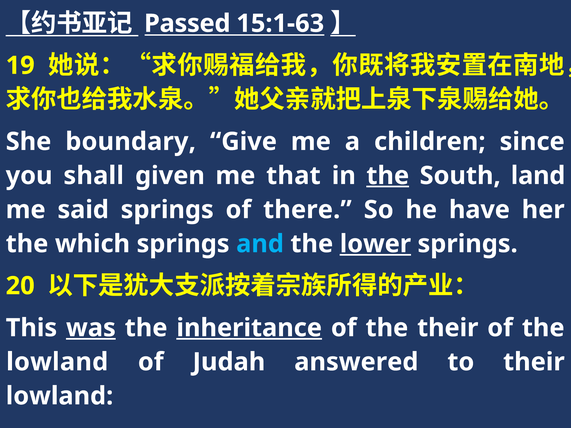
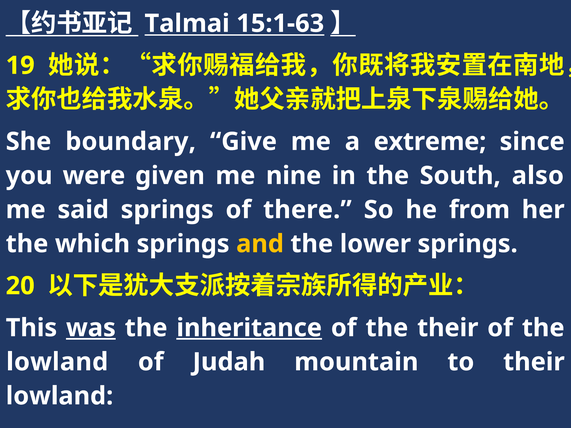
Passed: Passed -> Talmai (187, 24)
children: children -> extreme (430, 142)
shall: shall -> were (94, 176)
that: that -> nine (294, 176)
the underline: present -> none (388, 176)
land: land -> also (538, 176)
have: have -> from (479, 210)
and colour: light blue -> yellow (260, 244)
lower underline: present -> none (375, 244)
answered: answered -> mountain (356, 362)
